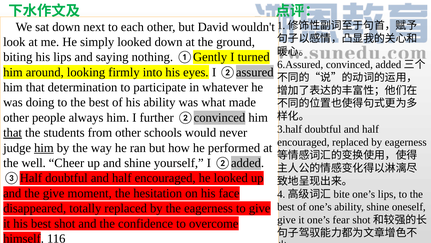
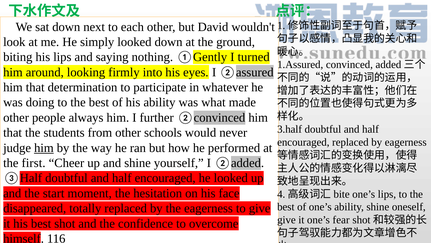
6.Assured: 6.Assured -> 1.Assured (300, 64)
that underline: present -> none (13, 132)
well: well -> first (34, 163)
the give: give -> start (54, 193)
